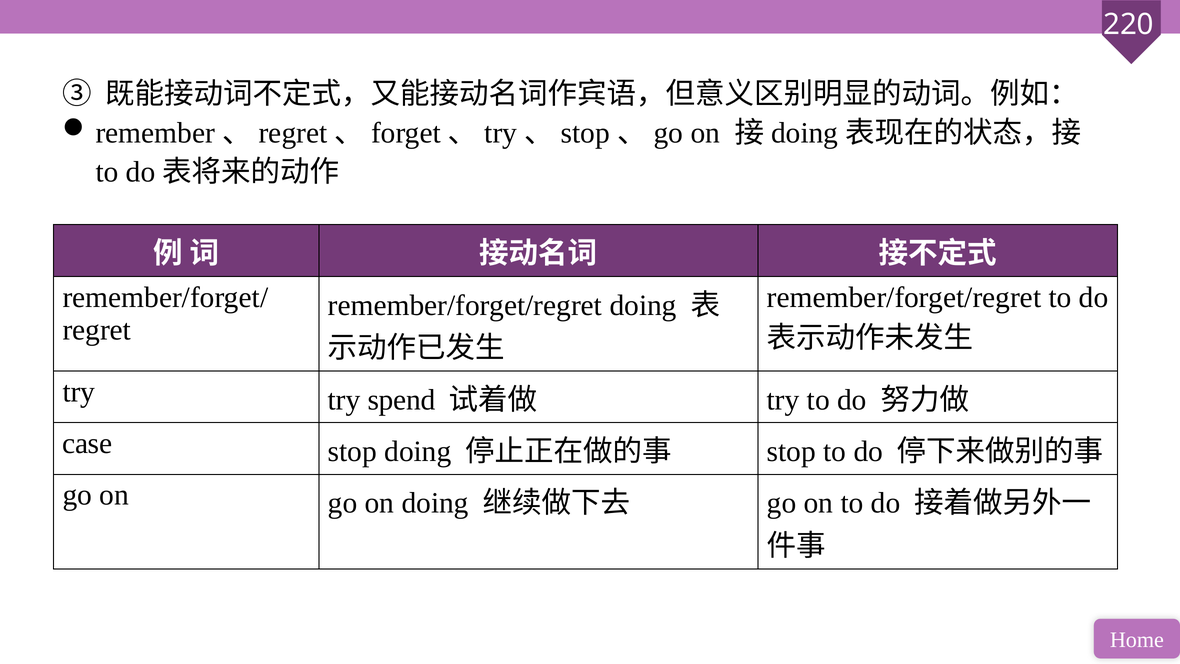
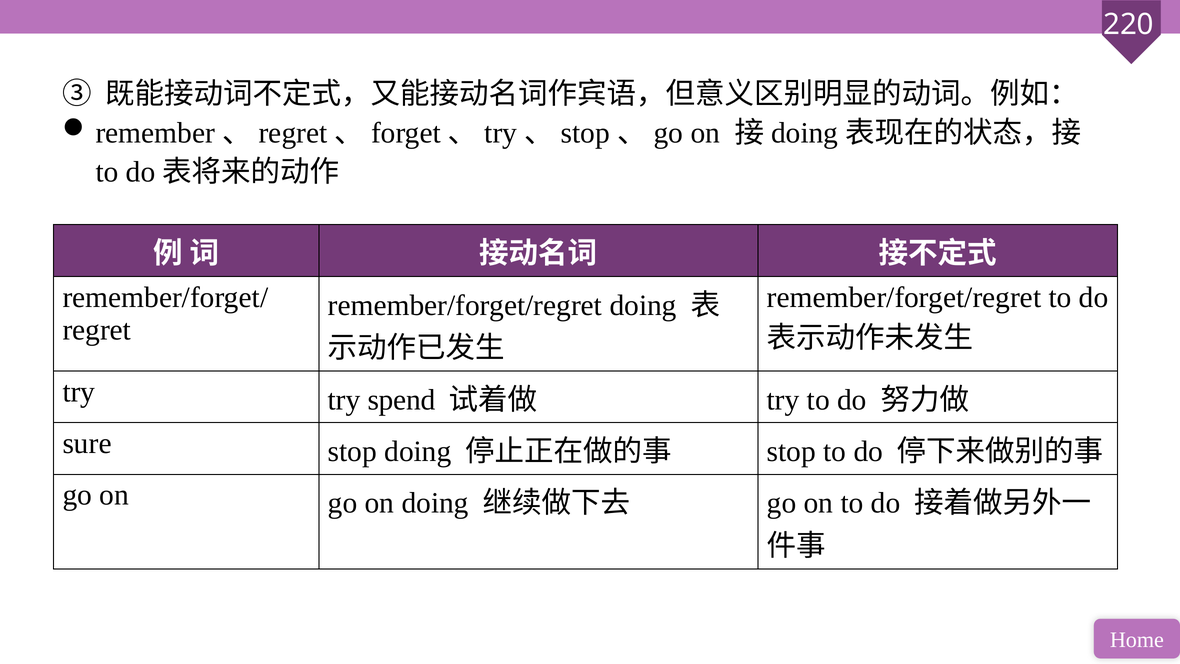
case: case -> sure (87, 443)
